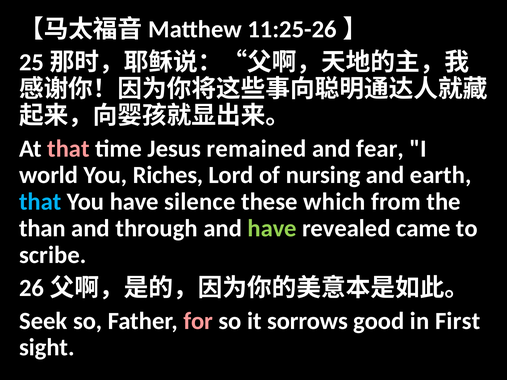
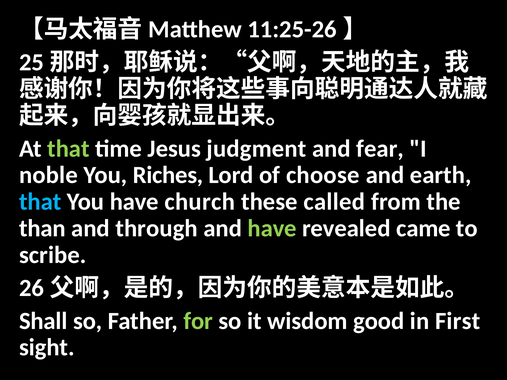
that colour: pink -> light green (68, 149)
remained: remained -> judgment (256, 149)
world: world -> noble (48, 175)
nursing: nursing -> choose (323, 175)
silence: silence -> church (200, 202)
which: which -> called (334, 202)
Seek: Seek -> Shall (43, 321)
for colour: pink -> light green (198, 321)
sorrows: sorrows -> wisdom (307, 321)
